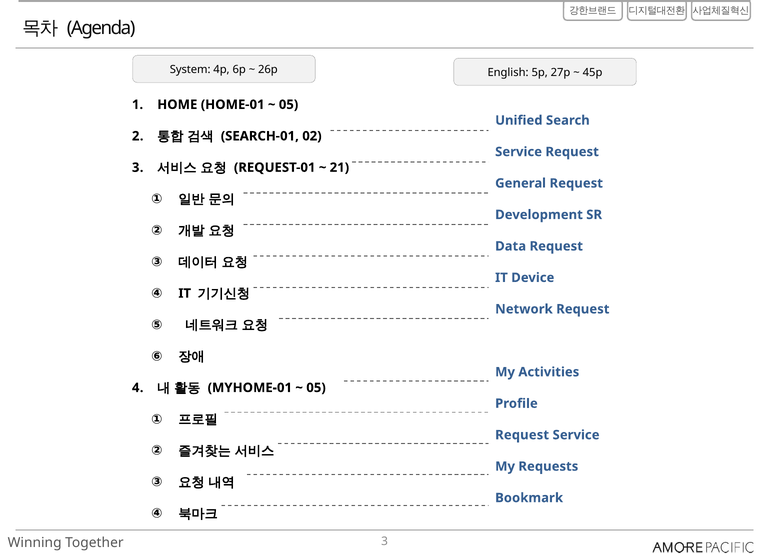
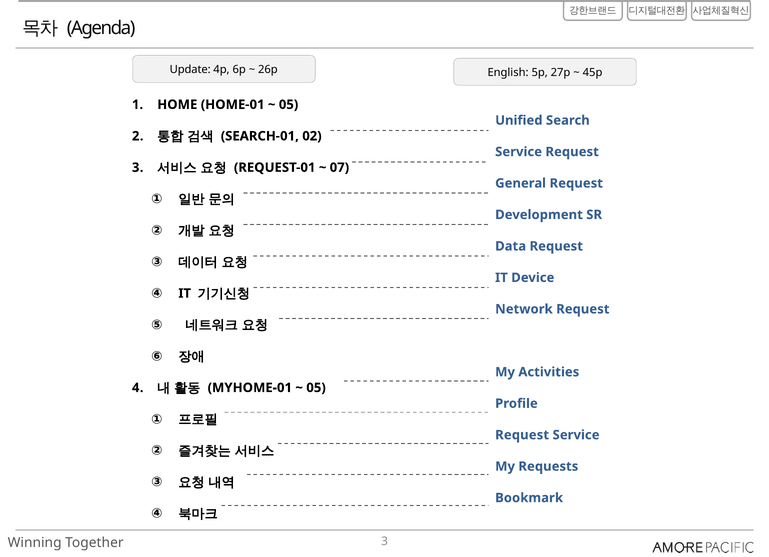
System: System -> Update (190, 70)
21: 21 -> 07 (339, 167)
